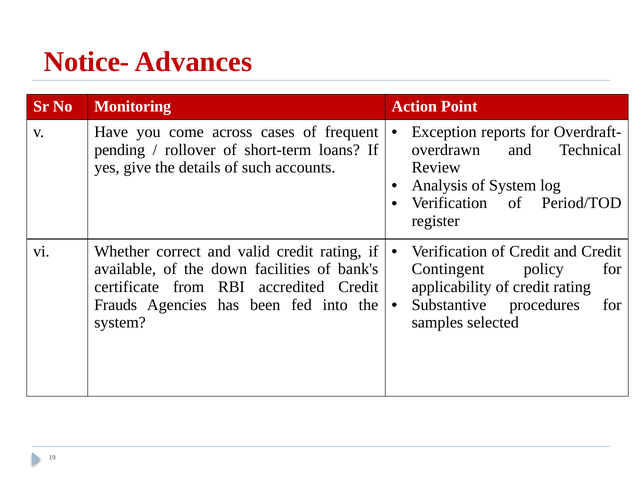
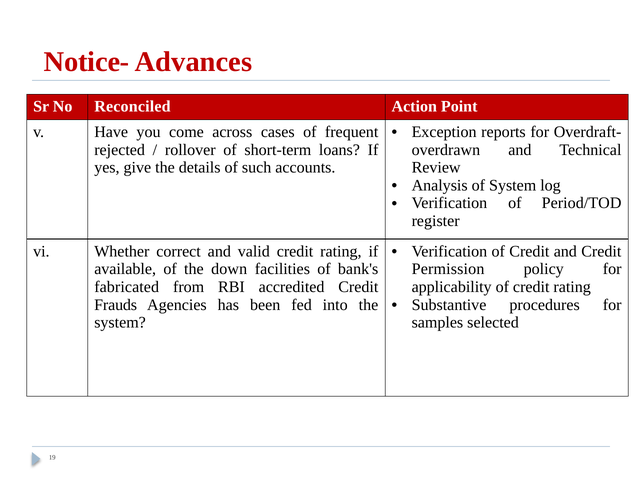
Monitoring: Monitoring -> Reconciled (132, 106)
pending: pending -> rejected (120, 150)
Contingent: Contingent -> Permission (448, 269)
certificate: certificate -> fabricated (127, 287)
